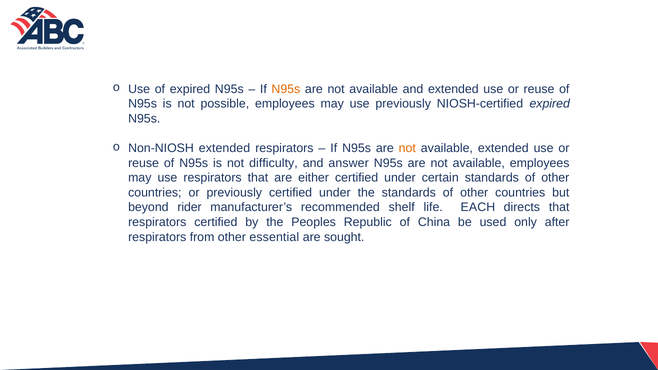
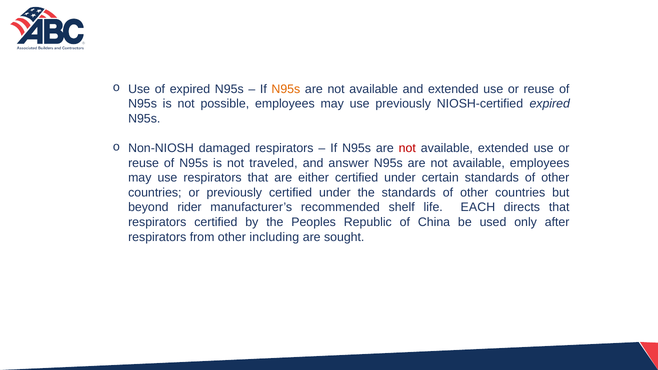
Non-NIOSH extended: extended -> damaged (225, 148)
not colour: orange -> red (407, 148)
difficulty: difficulty -> traveled (273, 163)
essential: essential -> including (274, 237)
